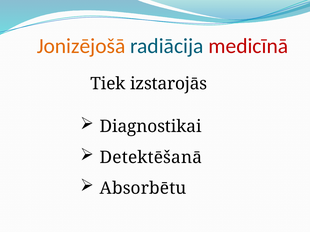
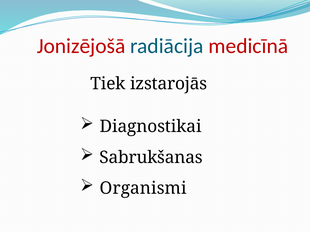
Jonizējošā colour: orange -> red (81, 46)
Detektēšanā: Detektēšanā -> Sabrukšanas (151, 158)
Absorbētu: Absorbētu -> Organismi (143, 189)
